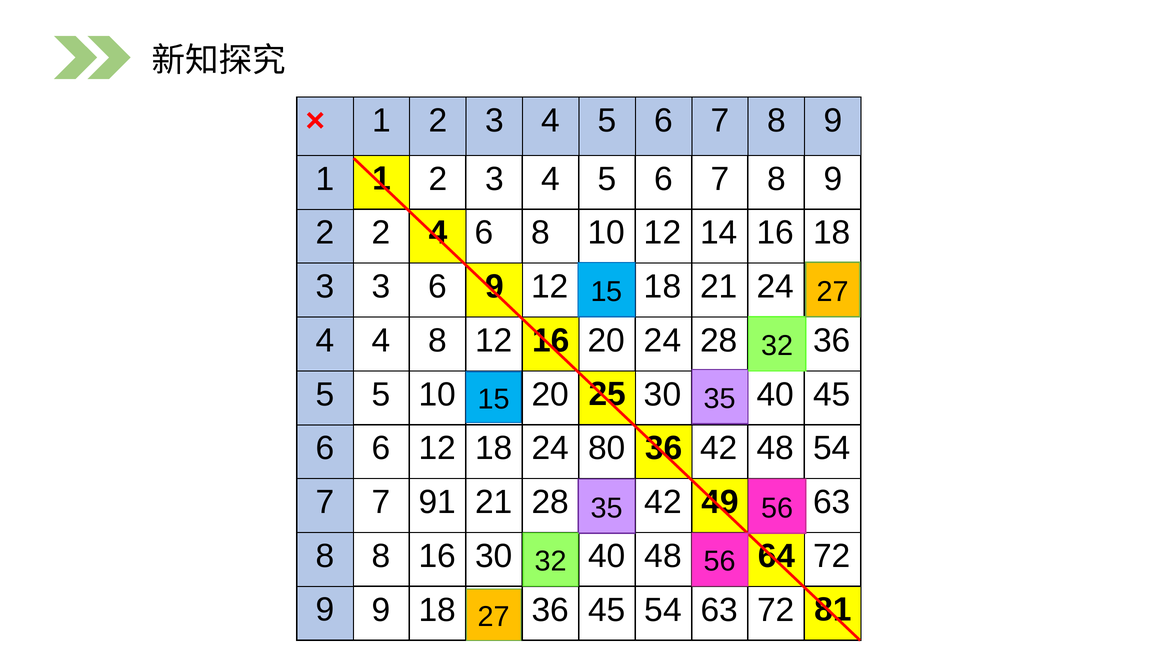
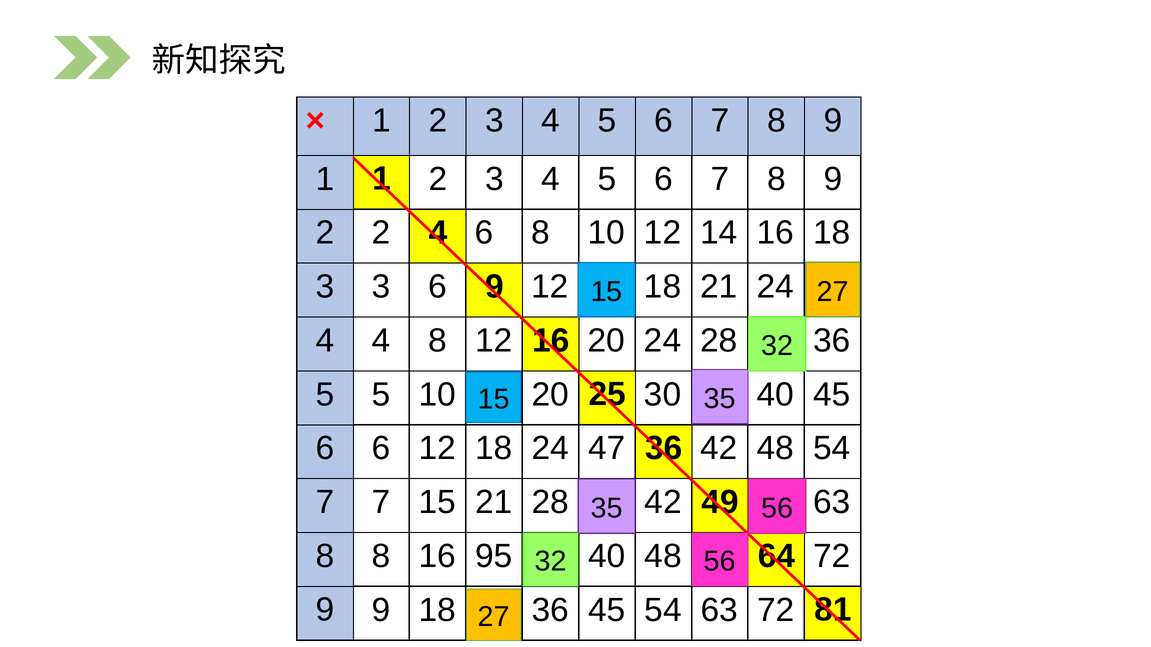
80: 80 -> 47 (607, 449)
7 91: 91 -> 15 (437, 503)
16 30: 30 -> 95 (494, 556)
